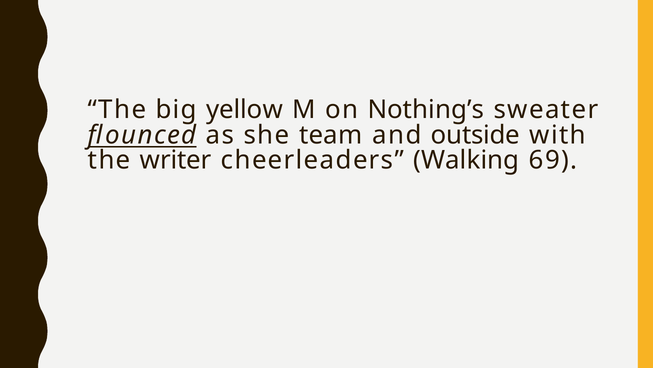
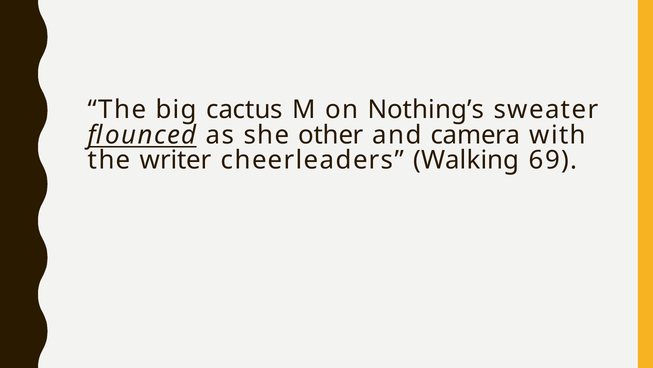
yellow: yellow -> cactus (245, 110)
team: team -> other (331, 135)
outside: outside -> camera (476, 135)
